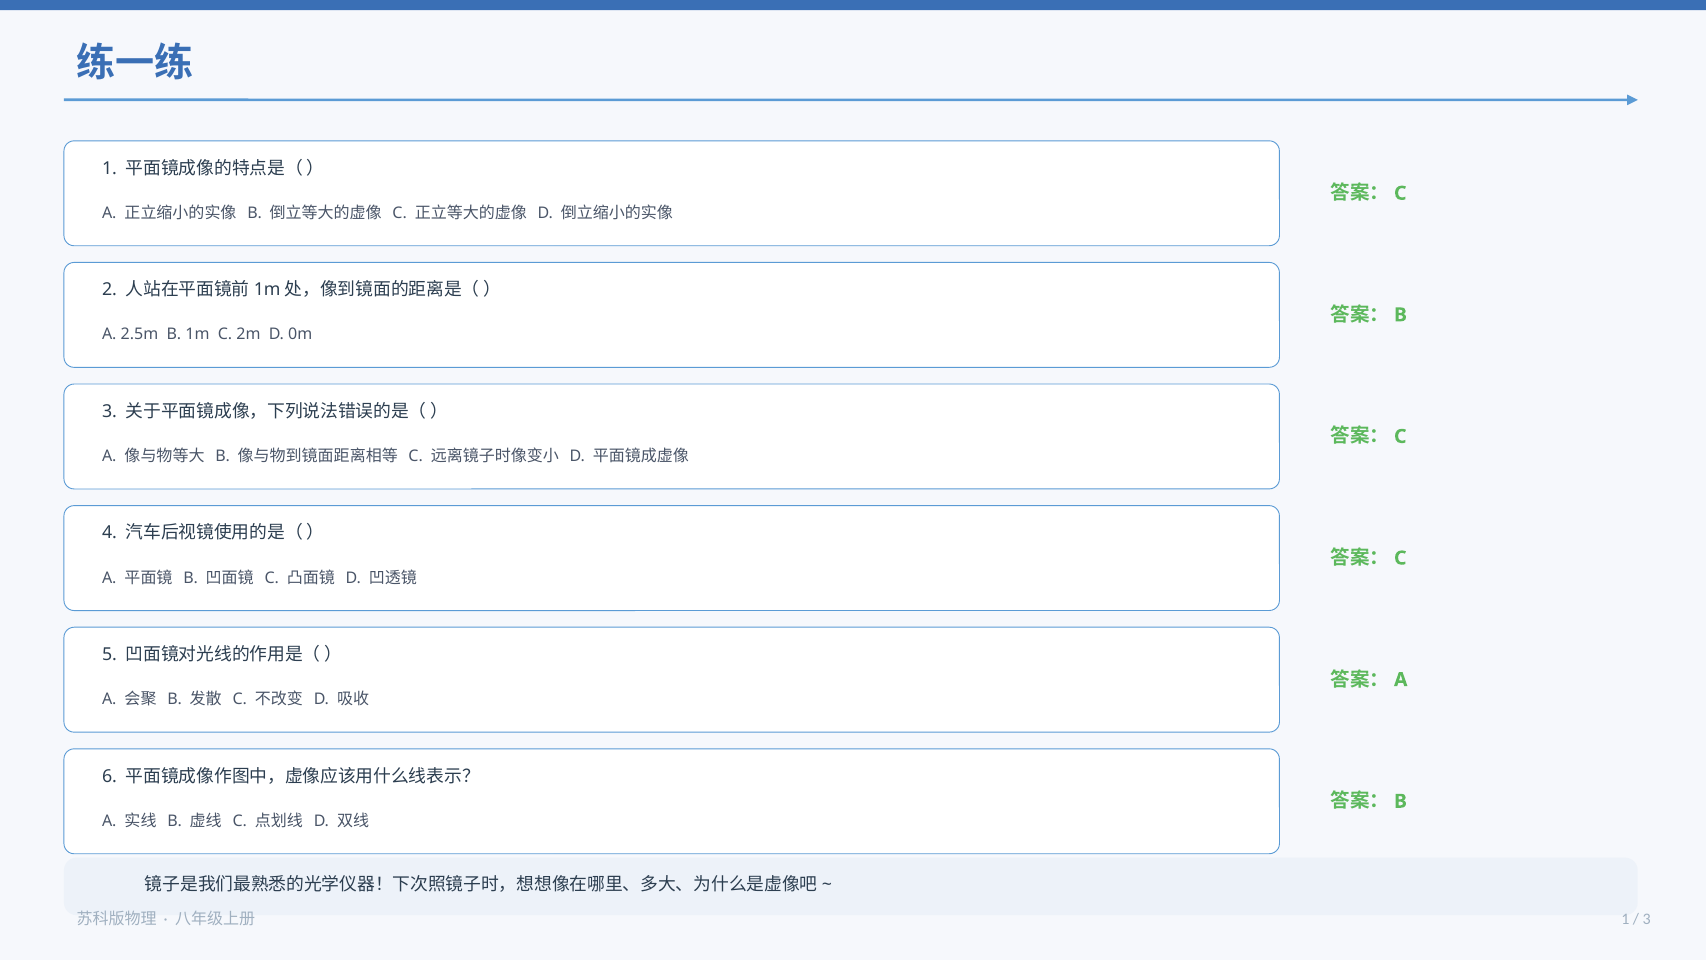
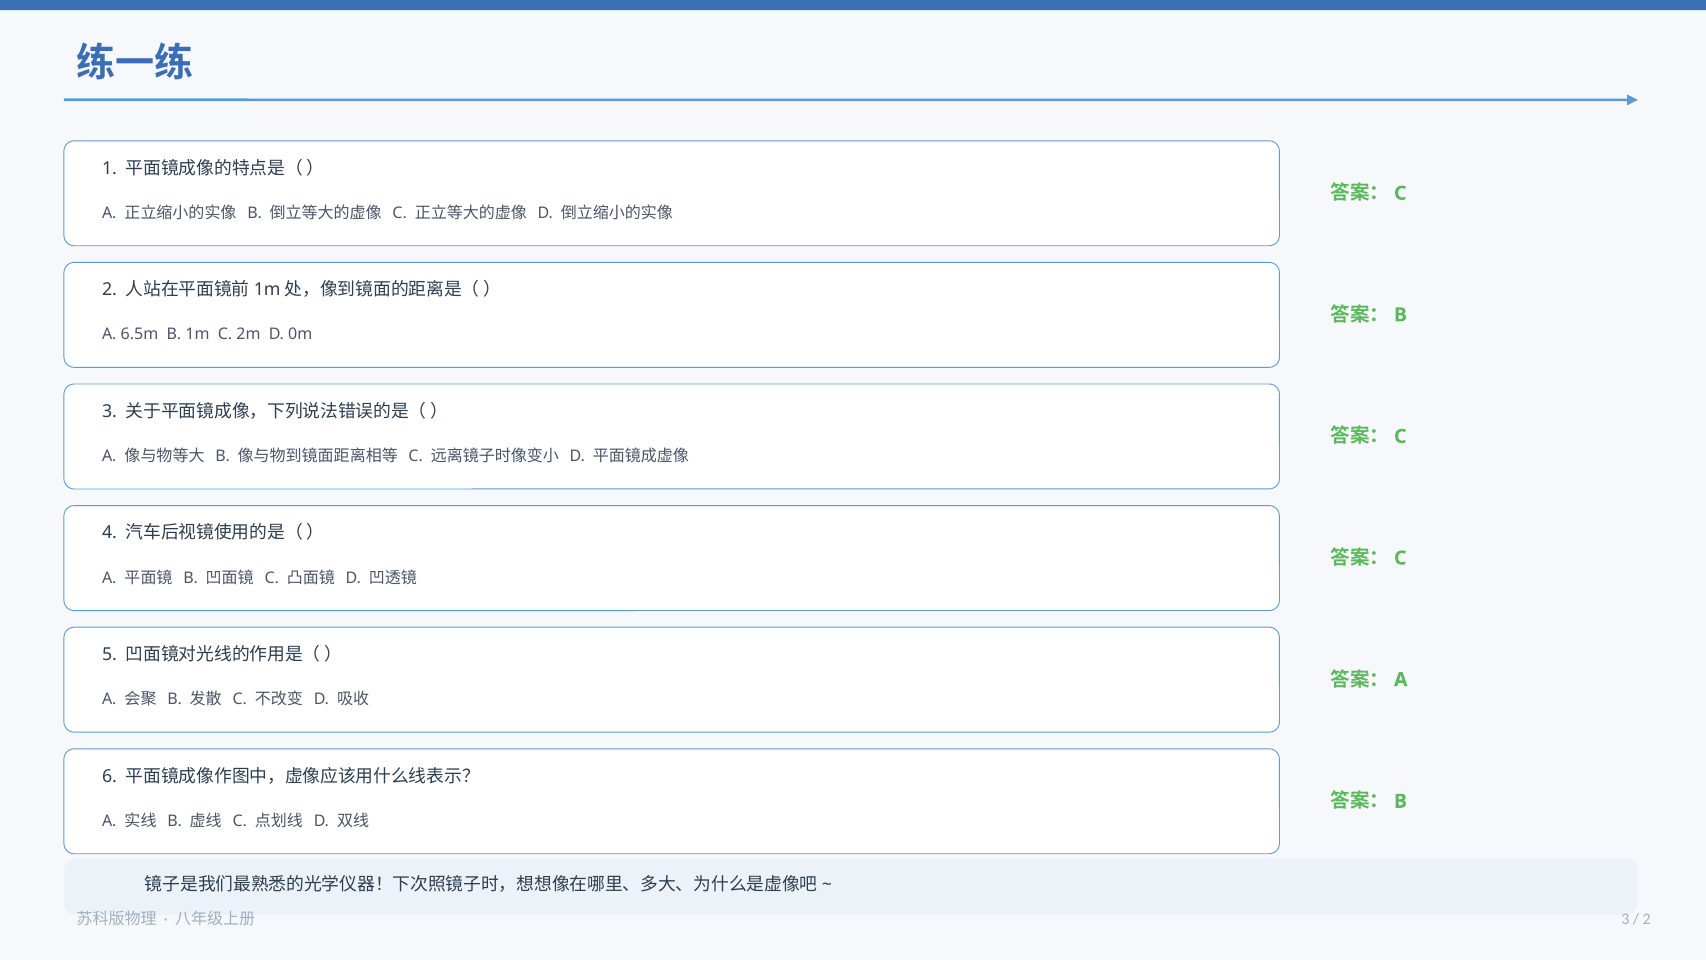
2.5m: 2.5m -> 6.5m (139, 334)
1: 1 -> 3 (1625, 919)
3: 3 -> 2 (1647, 919)
